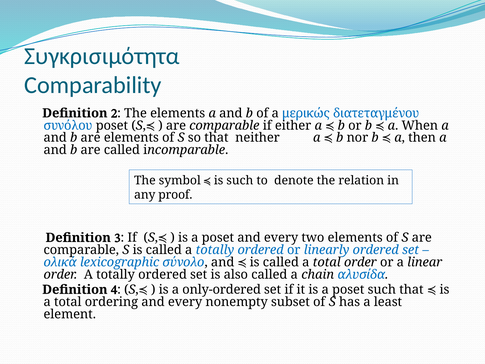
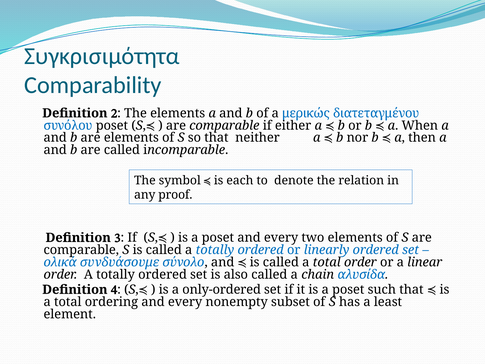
is such: such -> each (240, 180)
lexicographic: lexicographic -> συνδυάσουμε (120, 262)
